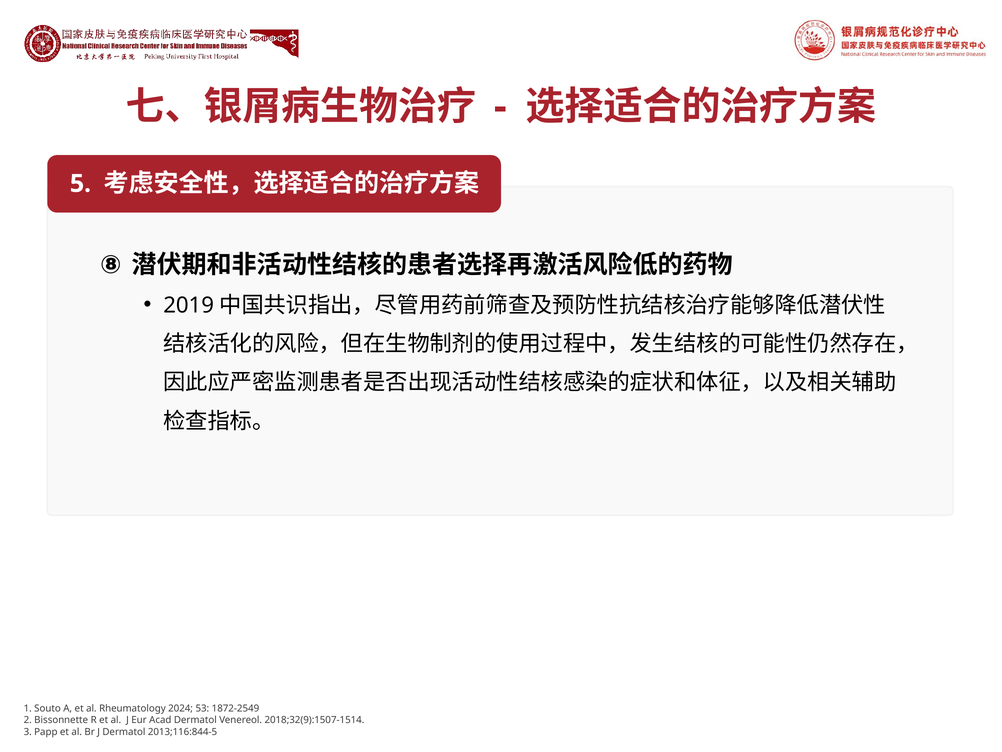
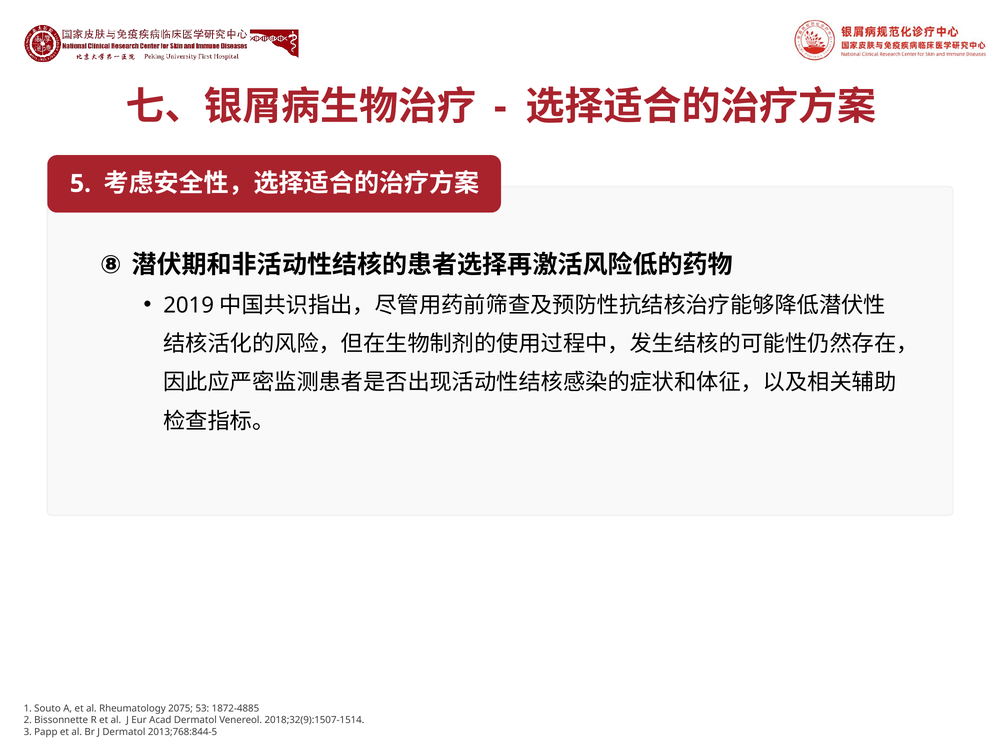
2024: 2024 -> 2075 (181, 708)
1872-2549: 1872-2549 -> 1872-4885 (235, 708)
2013;116:844-5: 2013;116:844-5 -> 2013;768:844-5 (183, 731)
